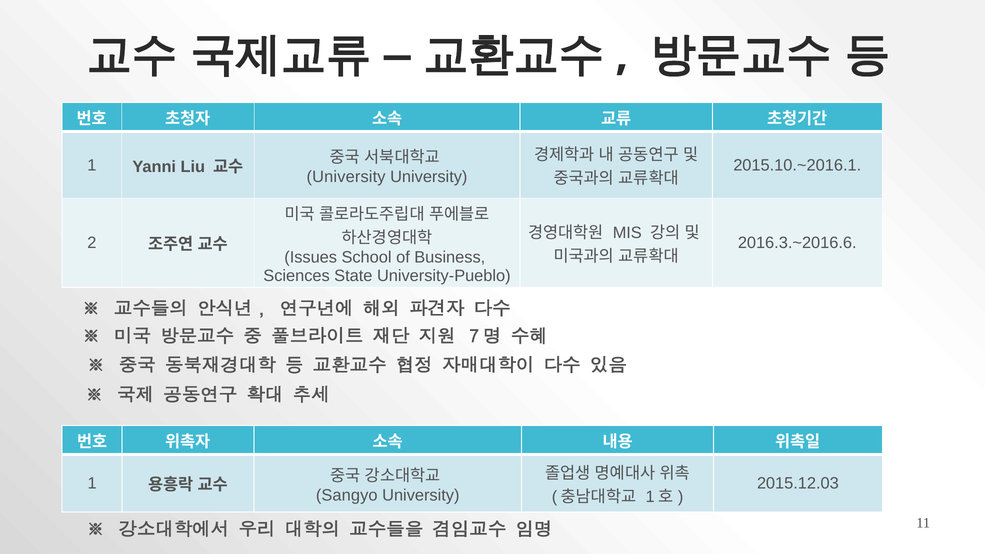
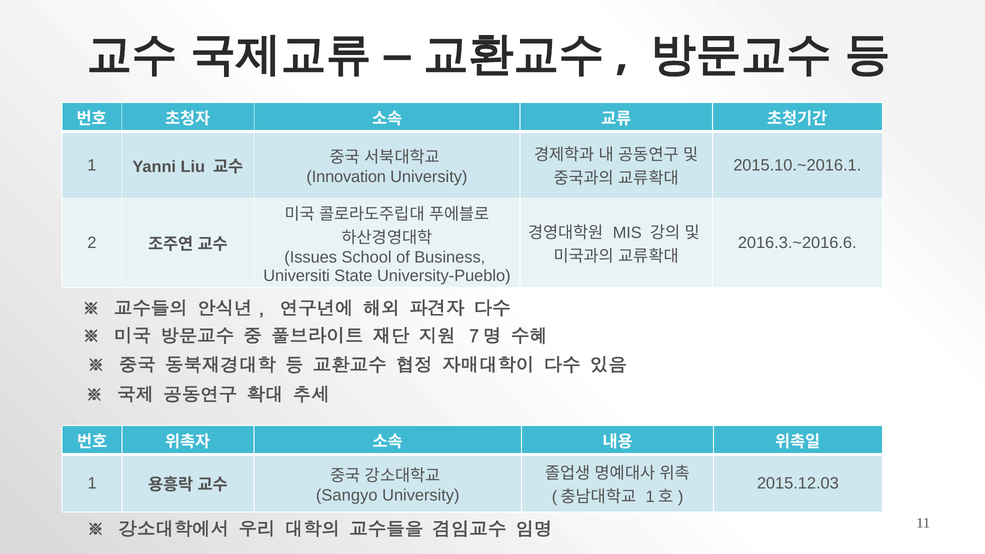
University: University -> Innovation (346, 177)
Sciences: Sciences -> Universiti (297, 276)
